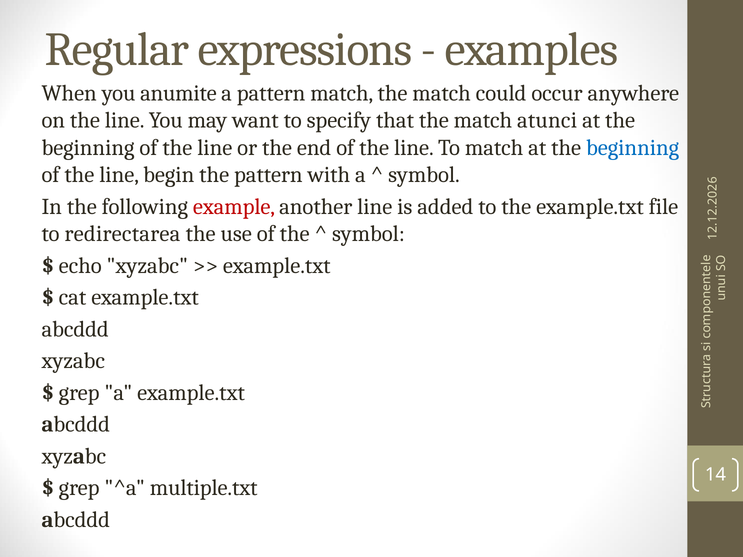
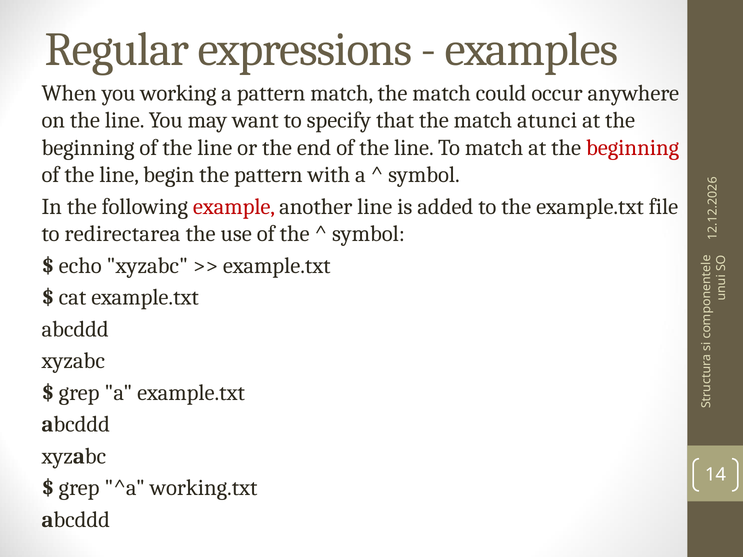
anumite: anumite -> working (178, 93)
beginning colour: blue -> red (633, 148)
multiple.txt: multiple.txt -> working.txt (204, 488)
